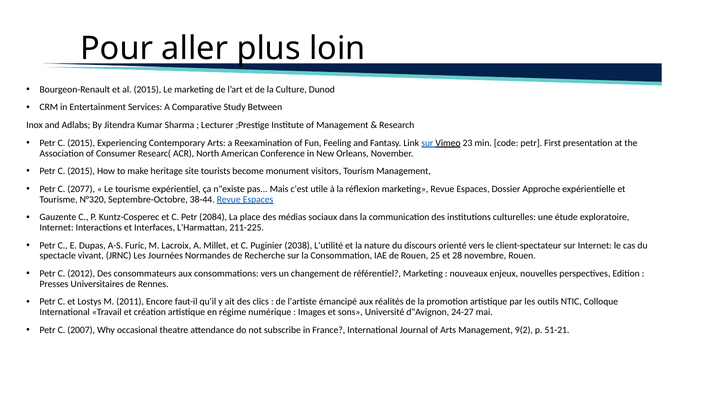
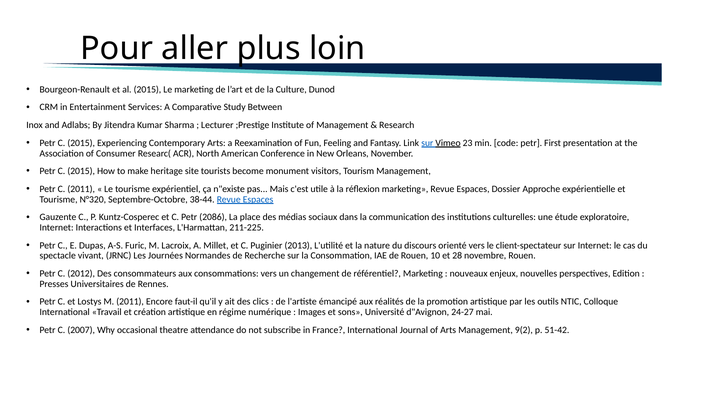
C 2077: 2077 -> 2011 (81, 189)
2084: 2084 -> 2086 (213, 217)
2038: 2038 -> 2013 (298, 245)
25: 25 -> 10 (435, 256)
51-21: 51-21 -> 51-42 (557, 330)
